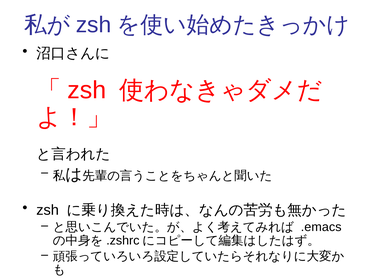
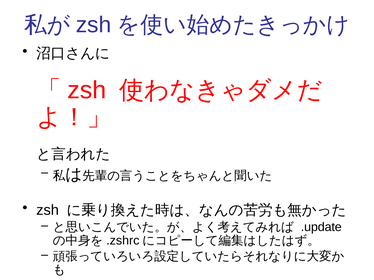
.emacs: .emacs -> .update (321, 227)
